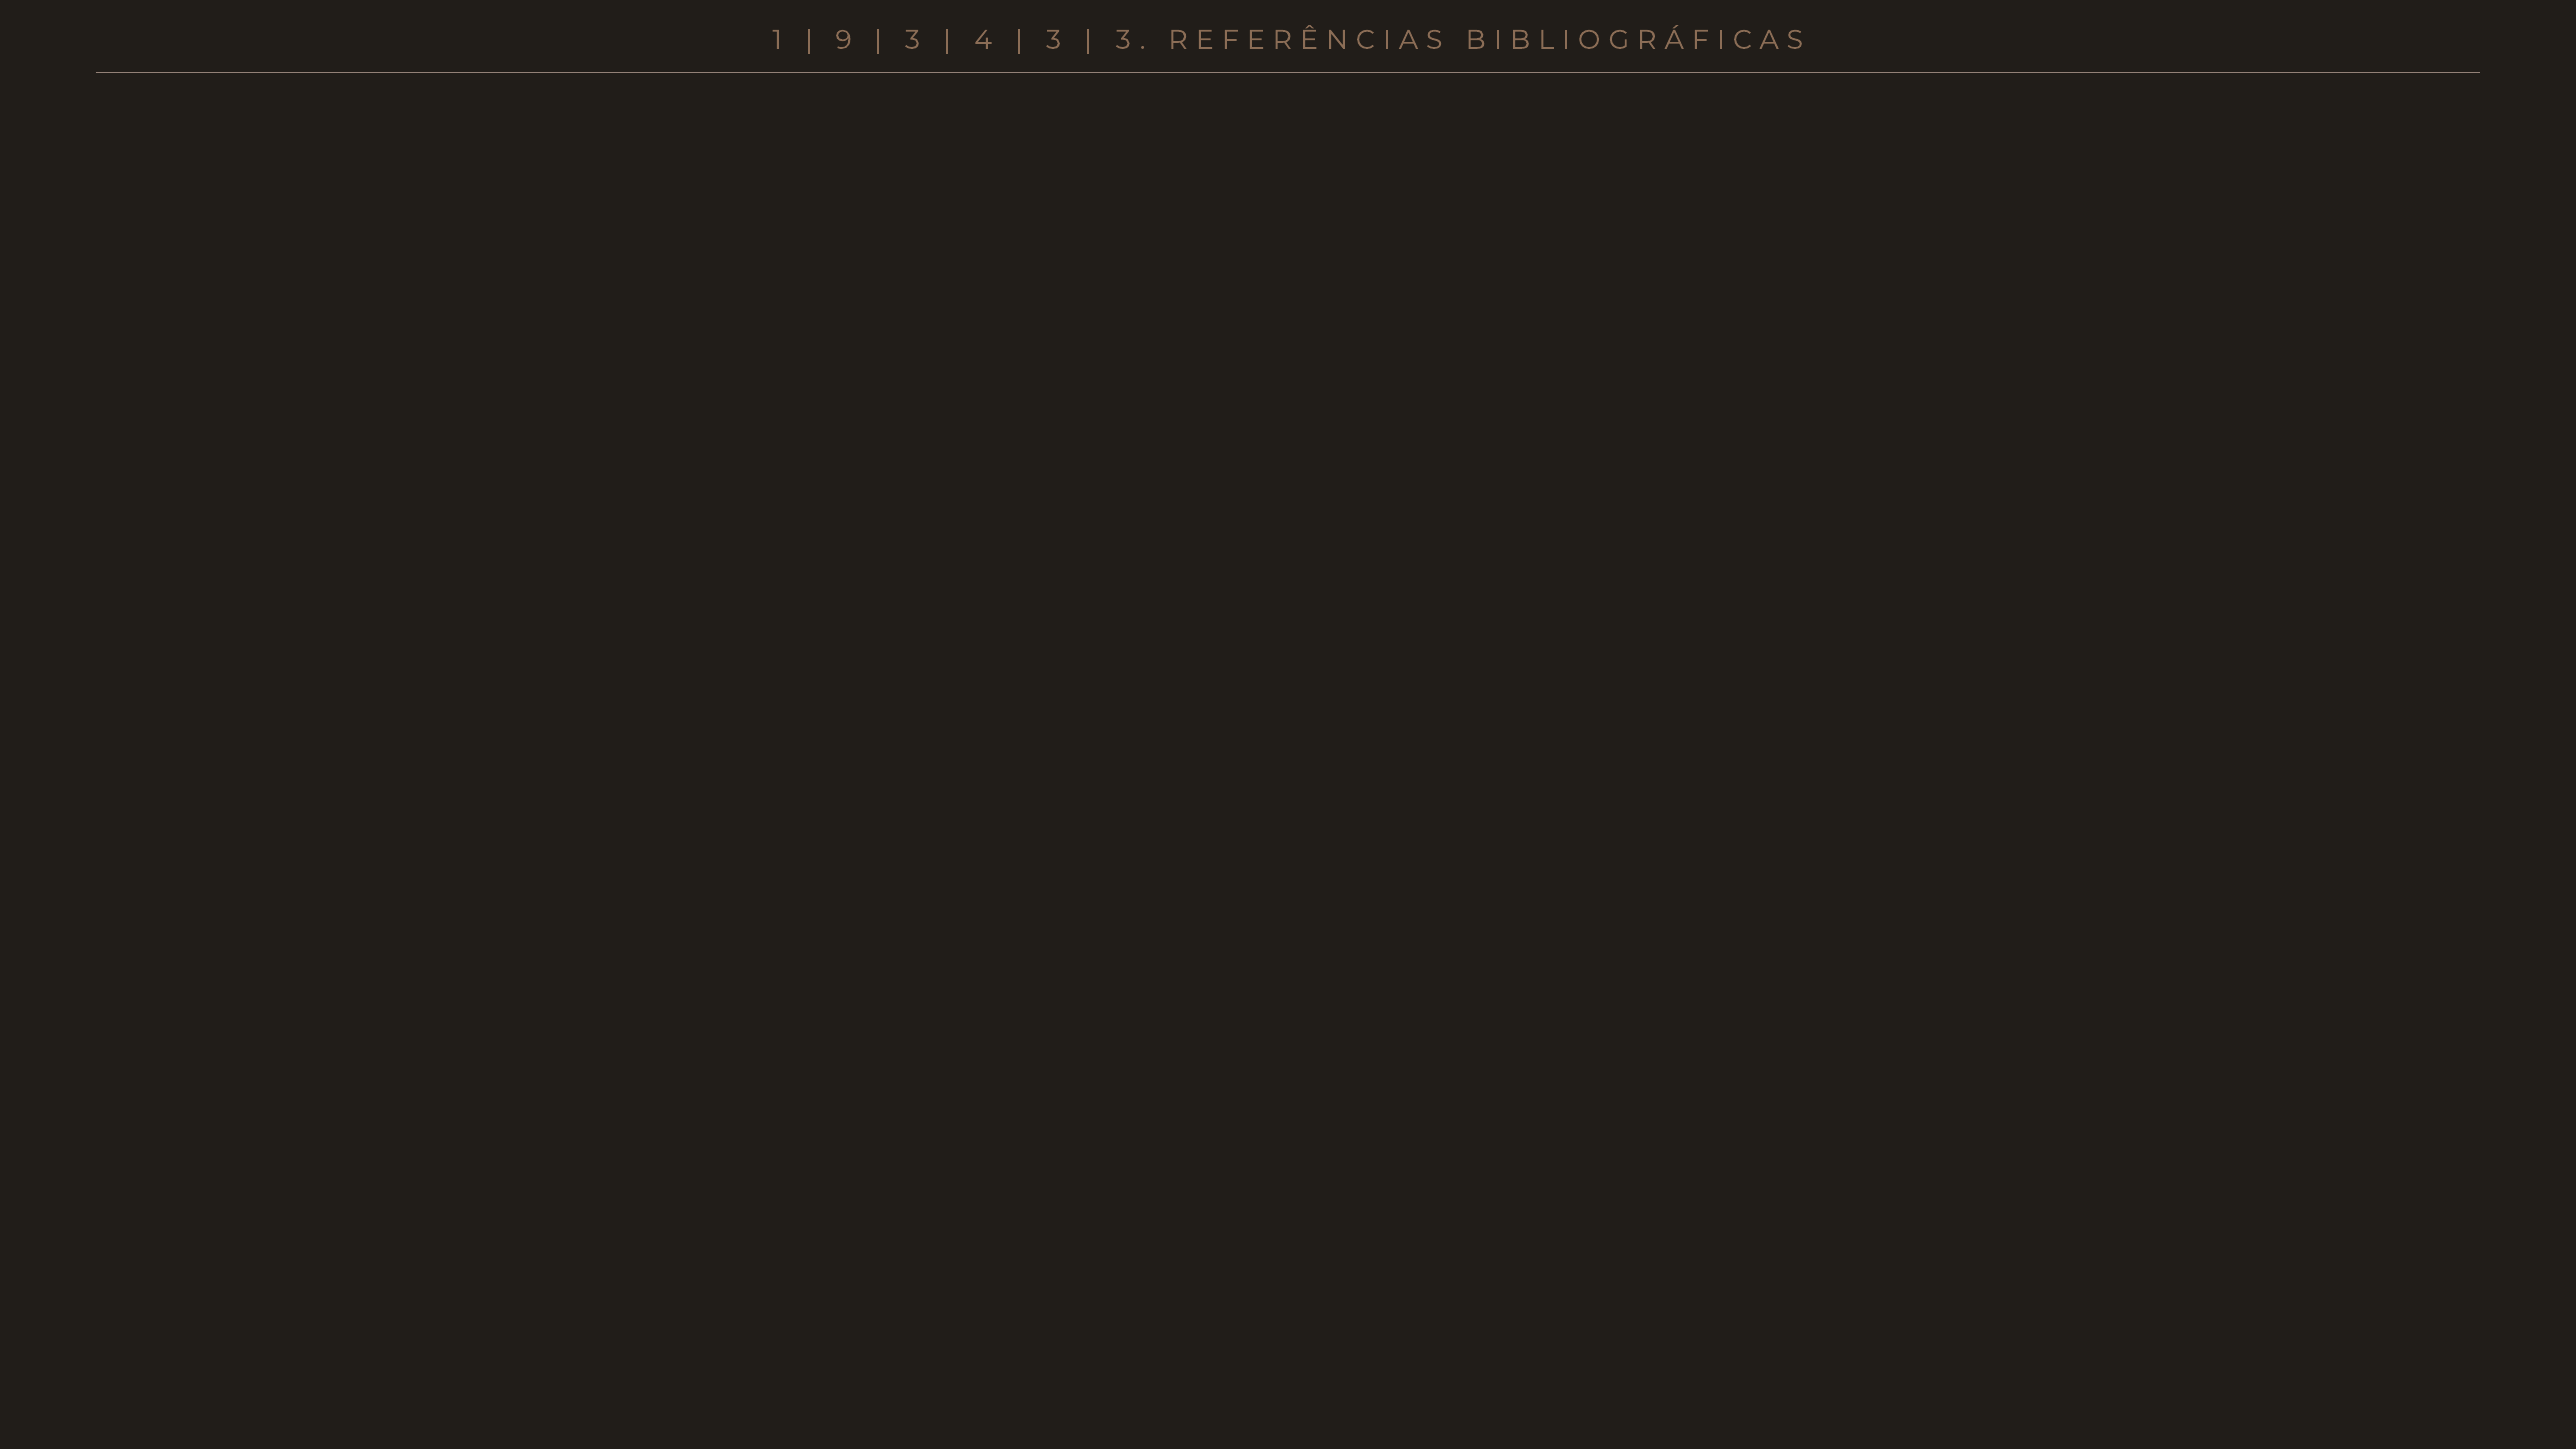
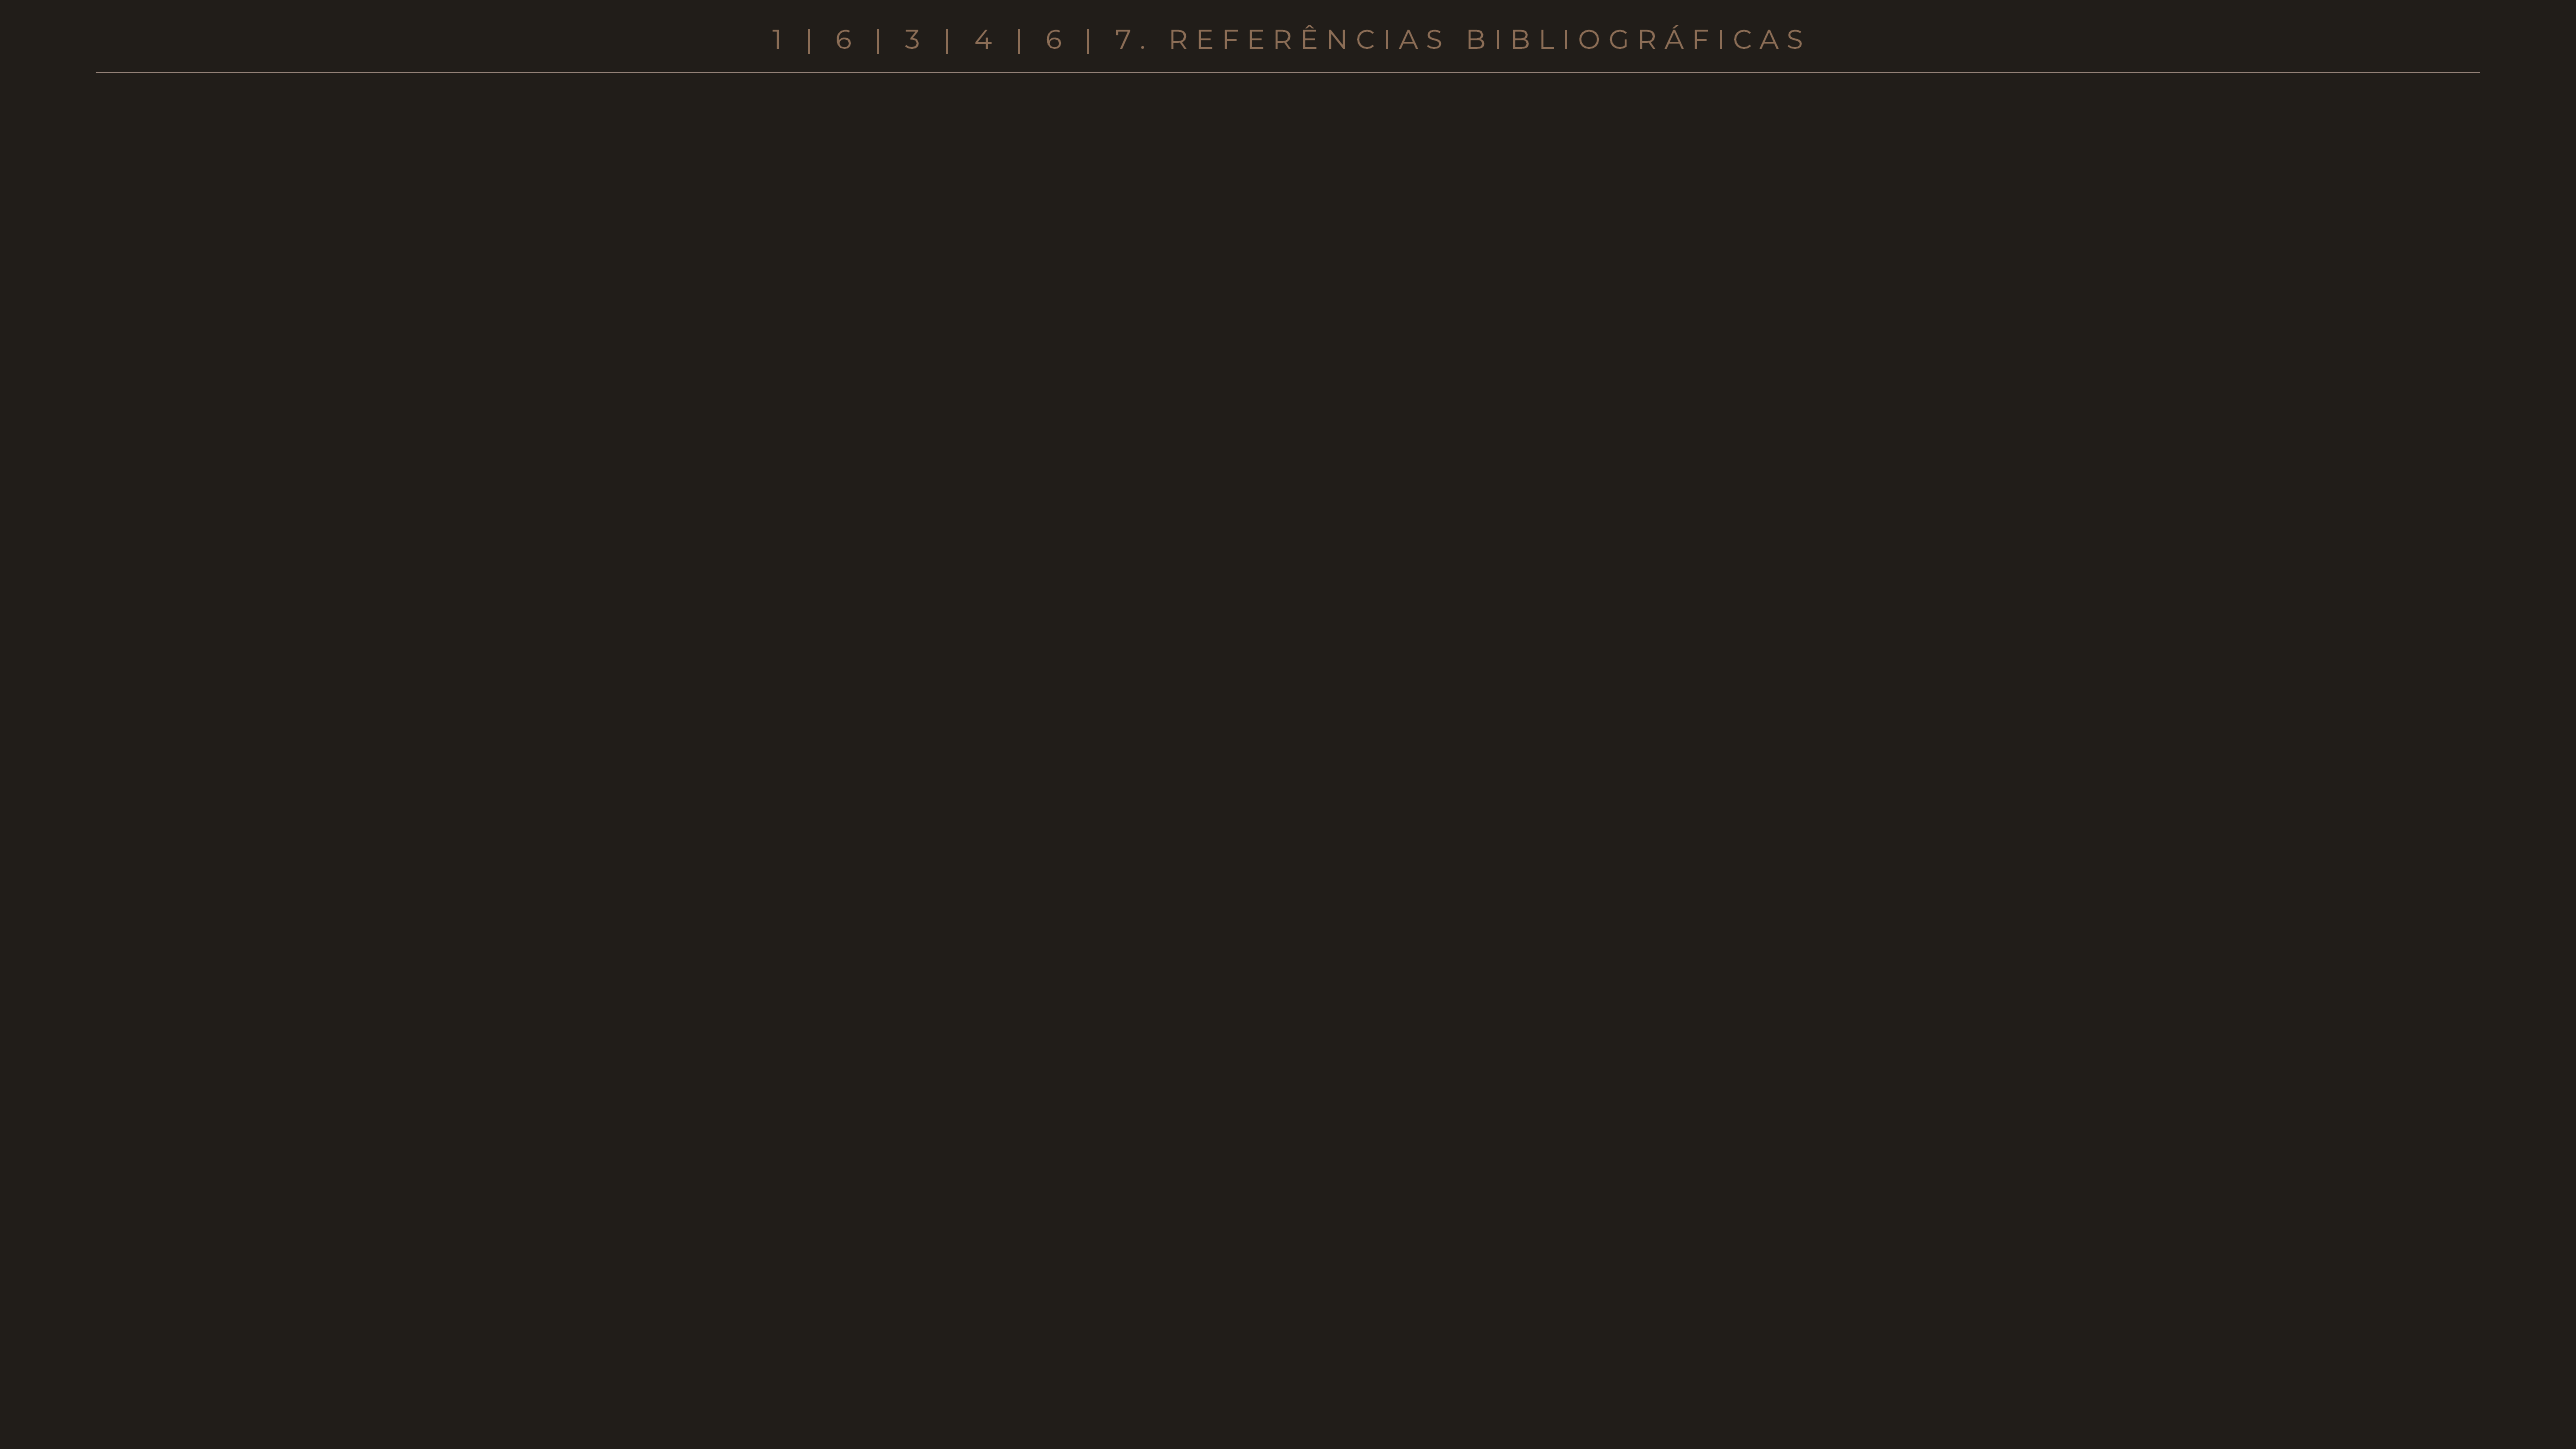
9: 9 -> 6 (844, 40)
3: 3 -> 6 (1054, 40)
3: 3 -> 7 (1123, 40)
